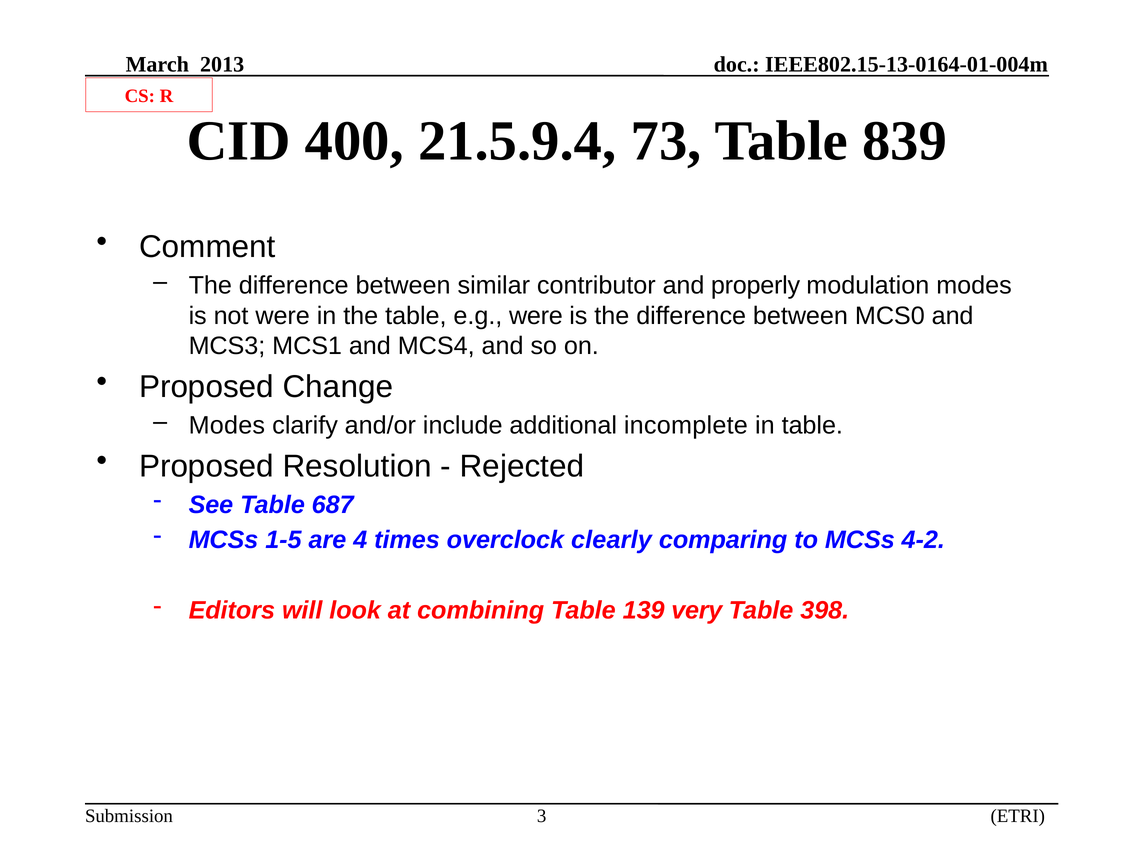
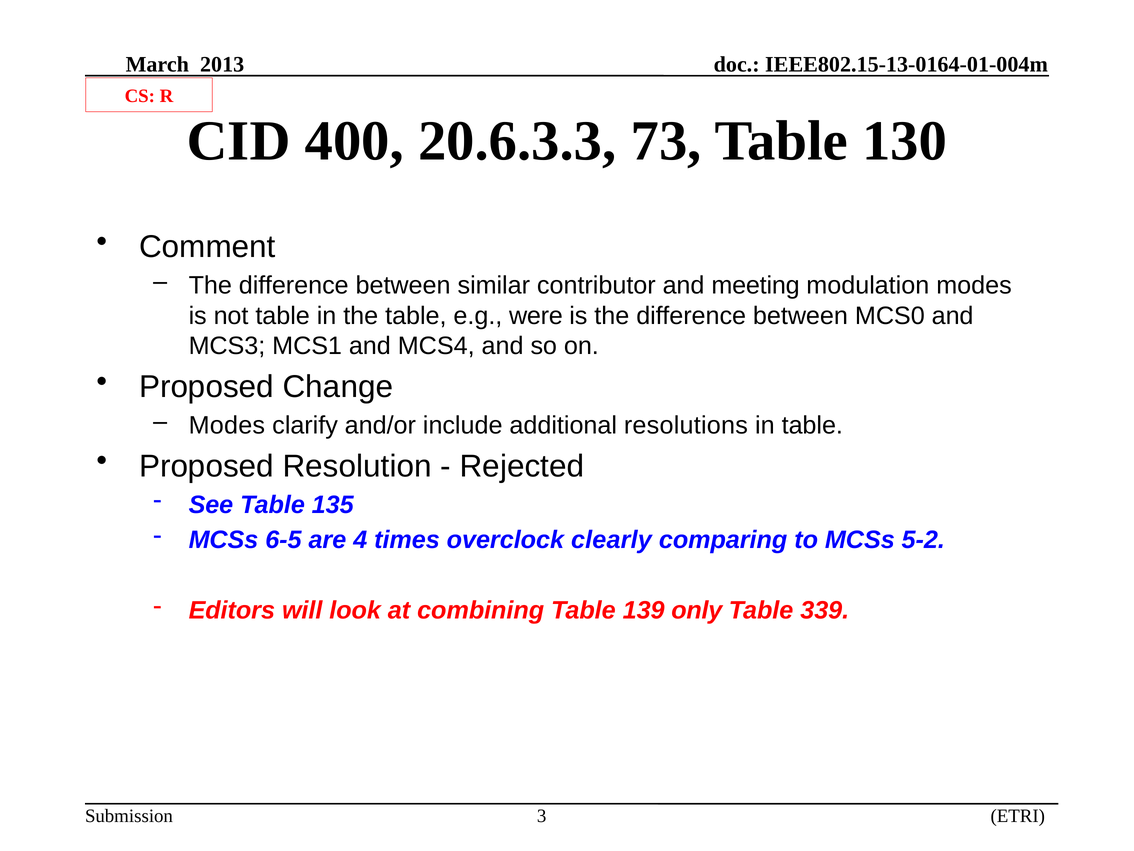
21.5.9.4: 21.5.9.4 -> 20.6.3.3 (517, 141)
839: 839 -> 130 (905, 141)
properly: properly -> meeting (756, 285)
not were: were -> table (283, 316)
incomplete: incomplete -> resolutions (686, 425)
687: 687 -> 135 (333, 504)
1-5: 1-5 -> 6-5 (283, 540)
4-2: 4-2 -> 5-2 (923, 540)
very: very -> only (697, 610)
398: 398 -> 339 (825, 610)
